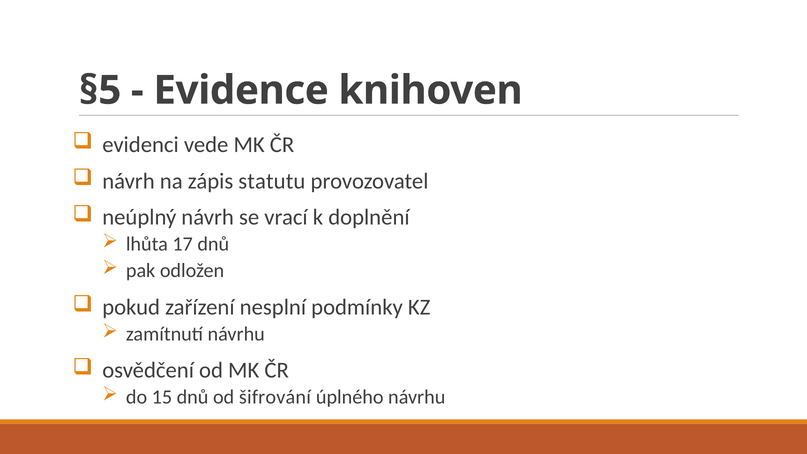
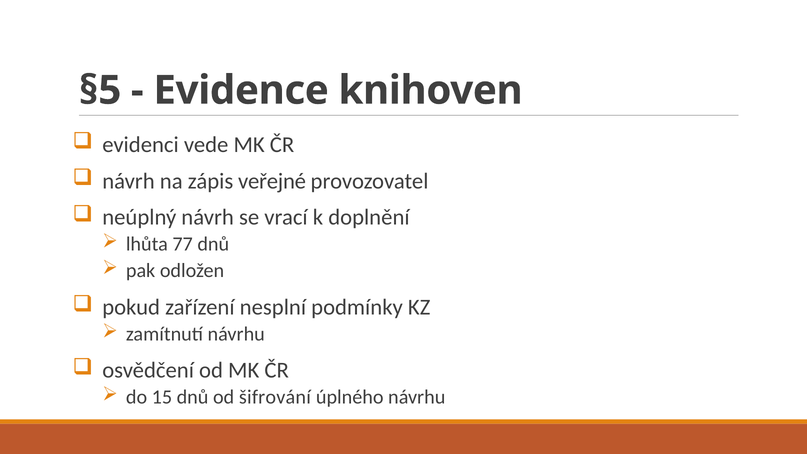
statutu: statutu -> veřejné (272, 181)
17: 17 -> 77 (183, 244)
